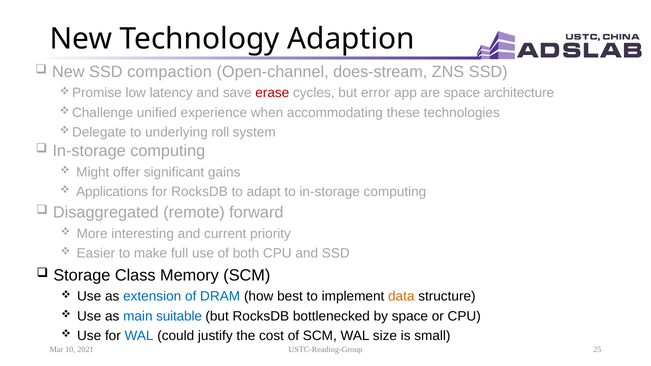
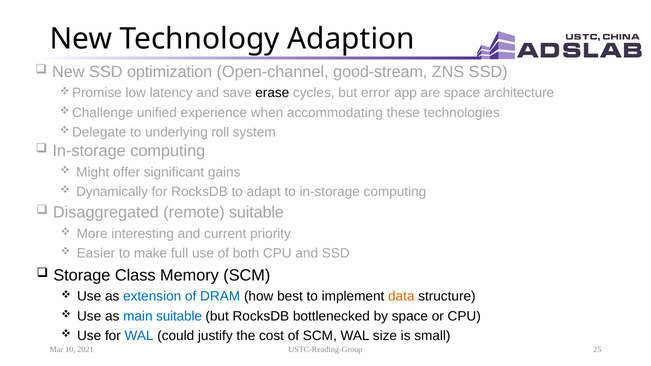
compaction: compaction -> optimization (170, 72)
does-stream: does-stream -> good-stream (380, 72)
erase colour: red -> black (272, 93)
Applications: Applications -> Dynamically (112, 192)
remote forward: forward -> suitable (256, 213)
